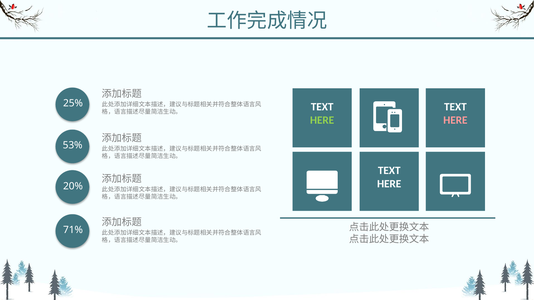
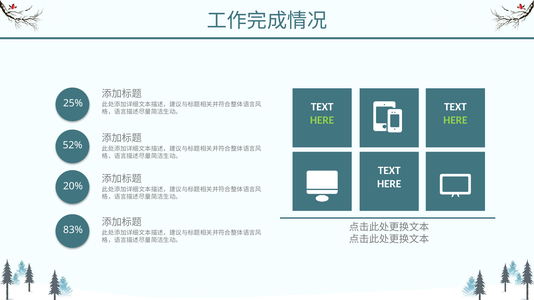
HERE colour: pink -> light green (455, 120)
53%: 53% -> 52% (73, 146)
71%: 71% -> 83% (73, 230)
